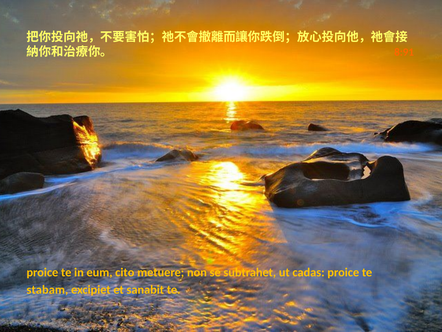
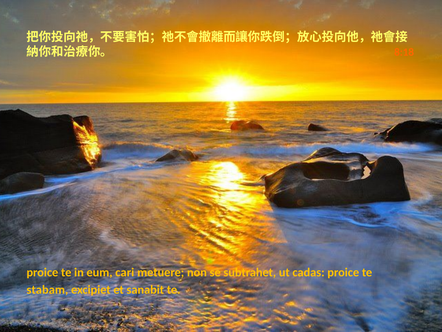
8:91: 8:91 -> 8:18 (404, 52)
cito: cito -> cari (125, 272)
